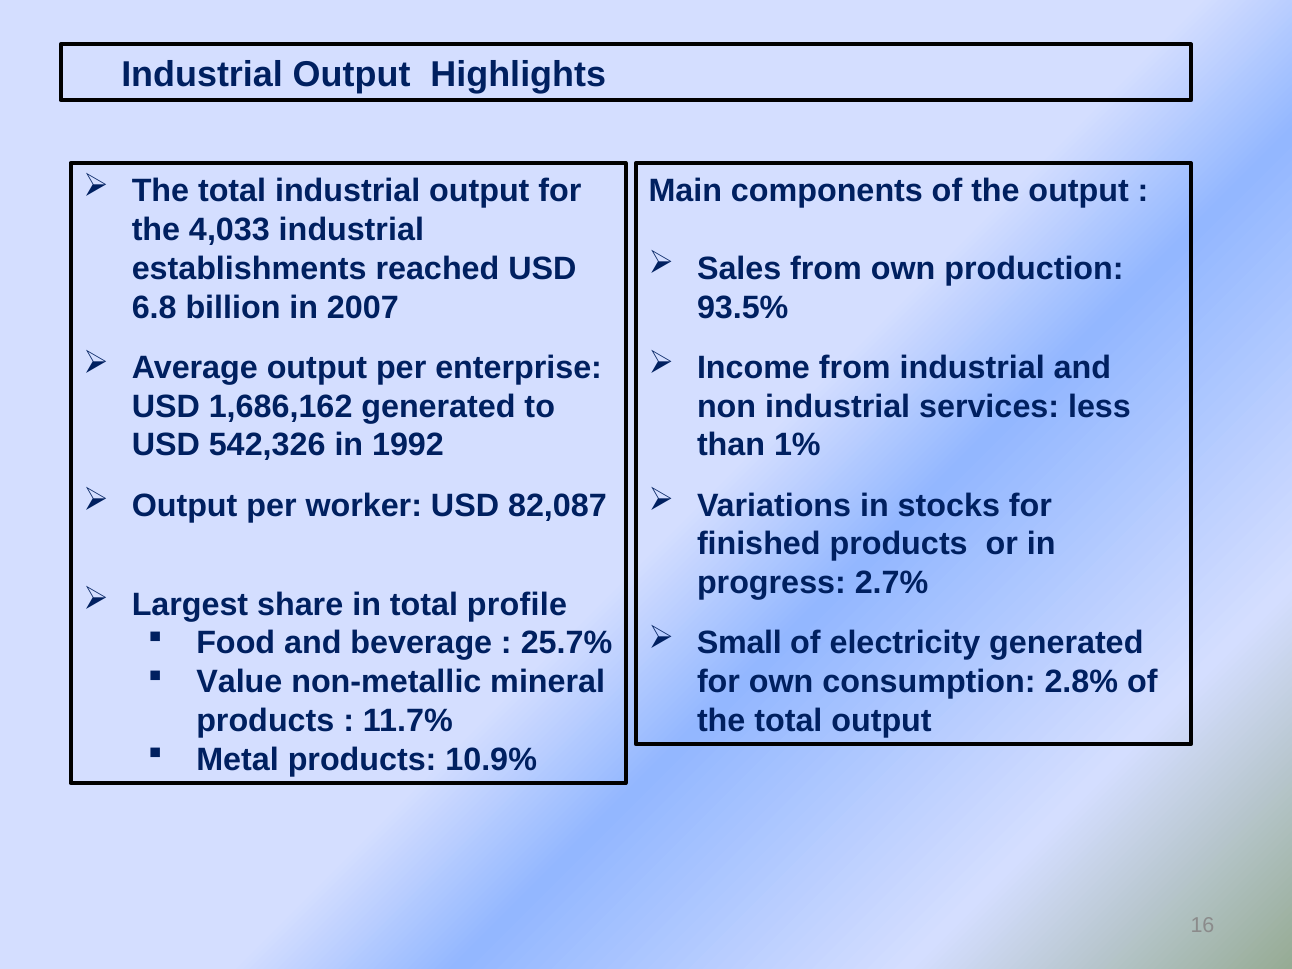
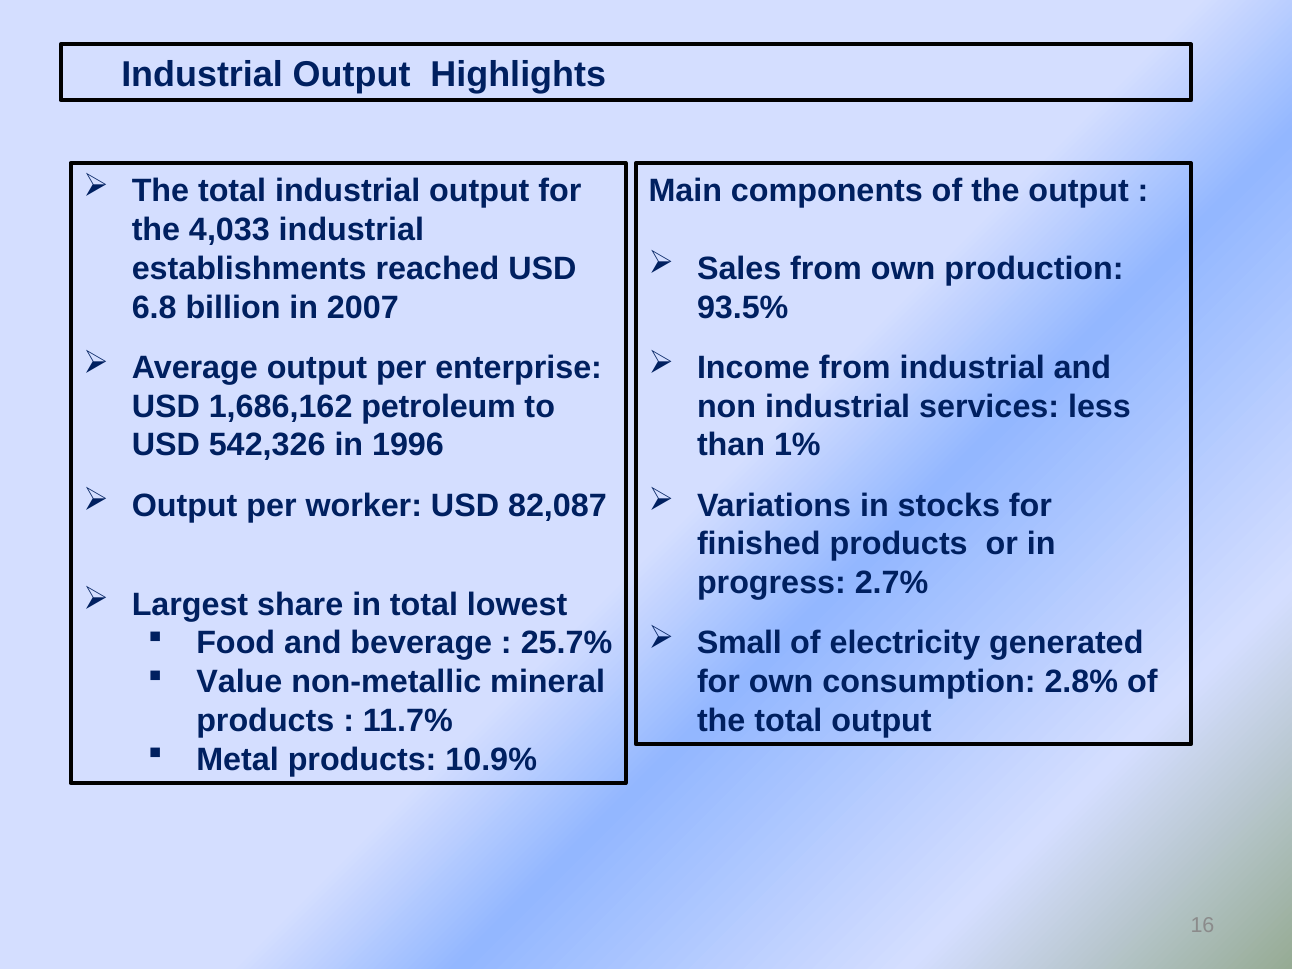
1,686,162 generated: generated -> petroleum (439, 406)
1992: 1992 -> 1996 (408, 445)
profile: profile -> lowest (517, 604)
